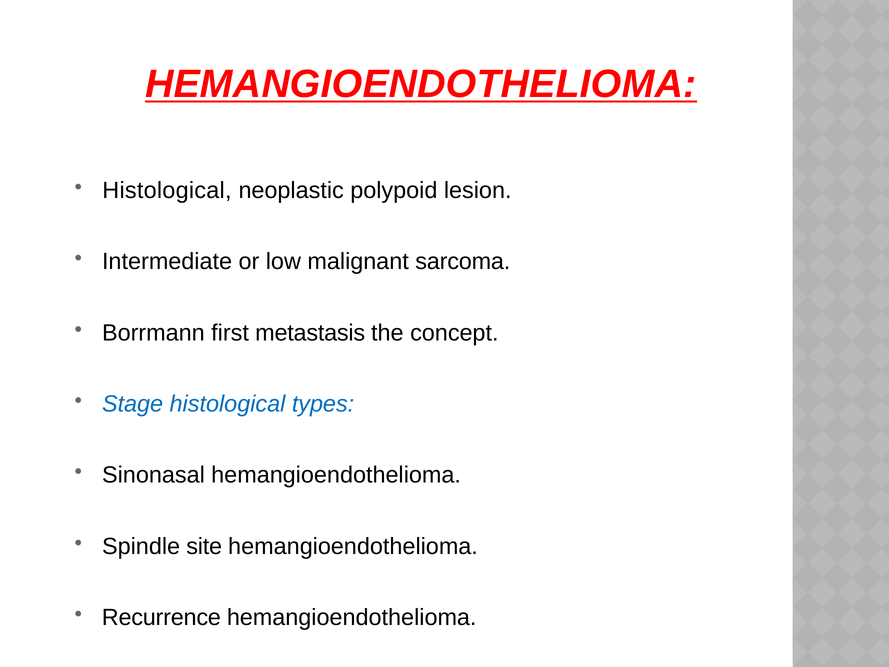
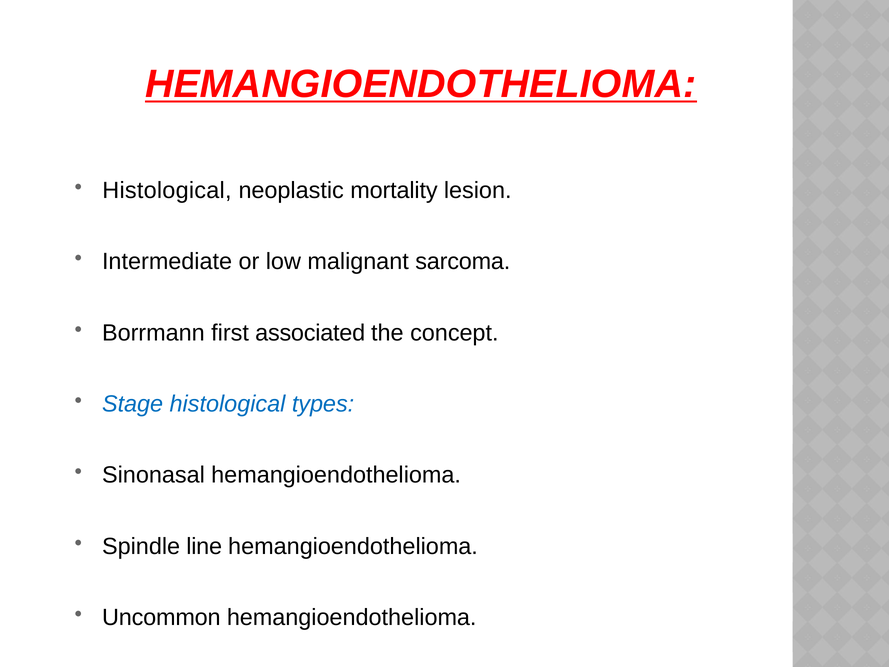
polypoid: polypoid -> mortality (394, 190)
metastasis: metastasis -> associated (310, 333)
site: site -> line (204, 546)
Recurrence: Recurrence -> Uncommon (161, 617)
